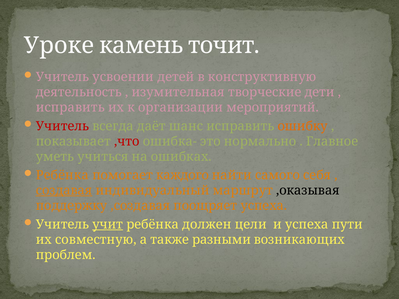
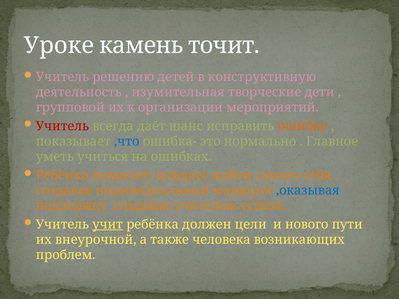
усвоении: усвоении -> решению (123, 77)
исправить: исправить -> групповой (70, 108)
,что colour: red -> blue (127, 141)
создавая underline: present -> none (64, 191)
,оказывая colour: black -> blue (308, 191)
поощряет: поощряет -> учителем (205, 206)
и успеха: успеха -> нового (307, 225)
совместную: совместную -> внеурочной (96, 240)
разными: разными -> человека (221, 240)
